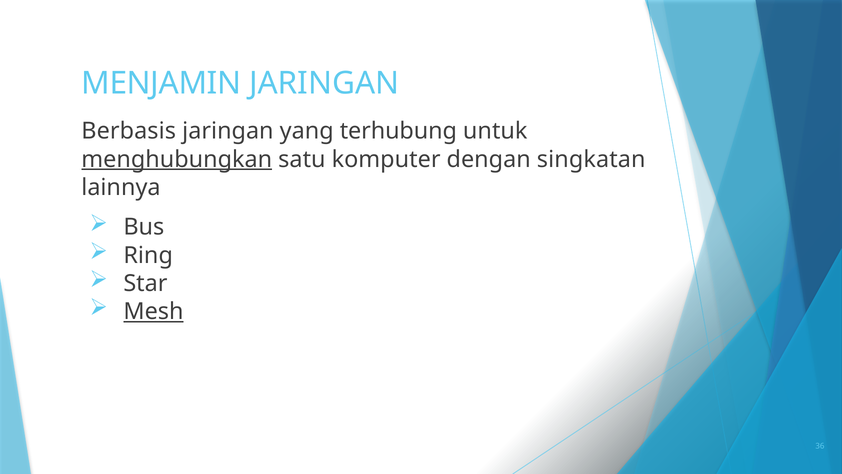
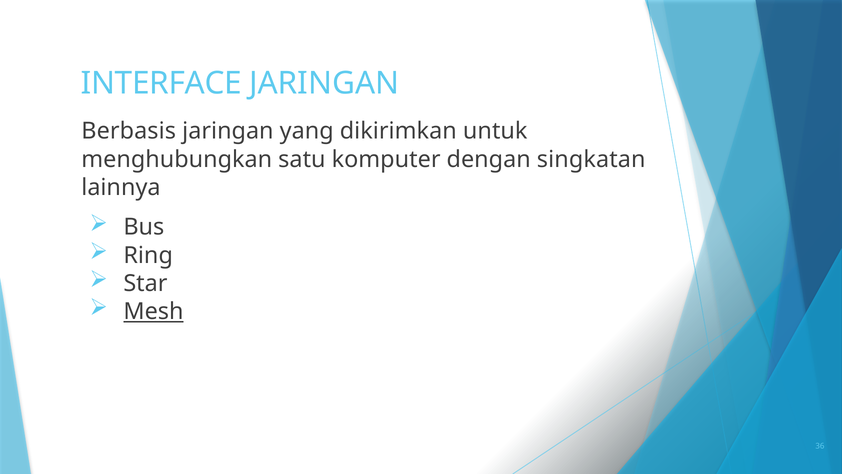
MENJAMIN: MENJAMIN -> INTERFACE (161, 83)
terhubung: terhubung -> dikirimkan (398, 131)
menghubungkan underline: present -> none (177, 159)
